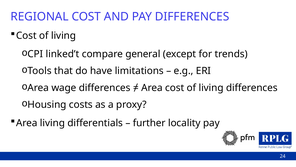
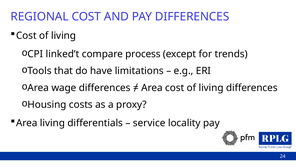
general: general -> process (143, 54)
further: further -> service (149, 123)
